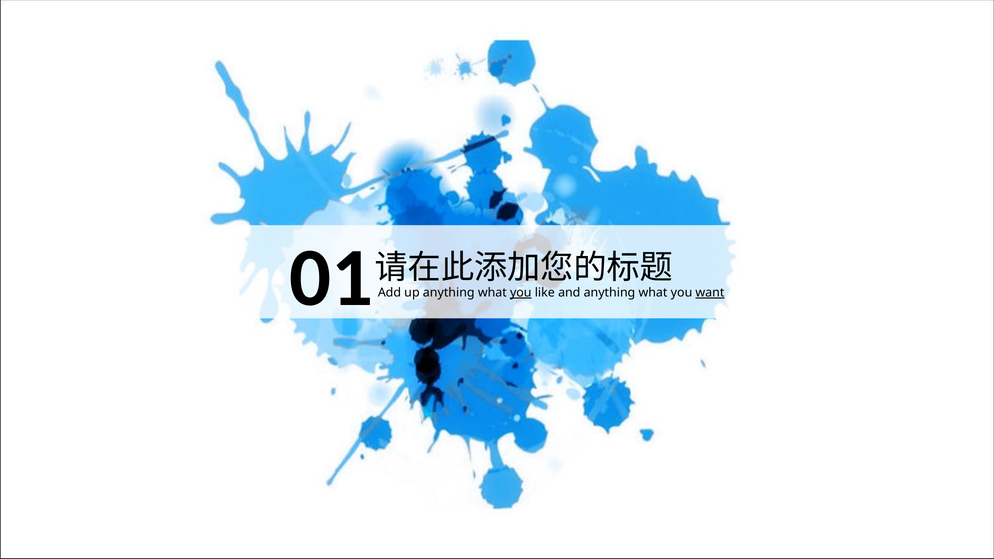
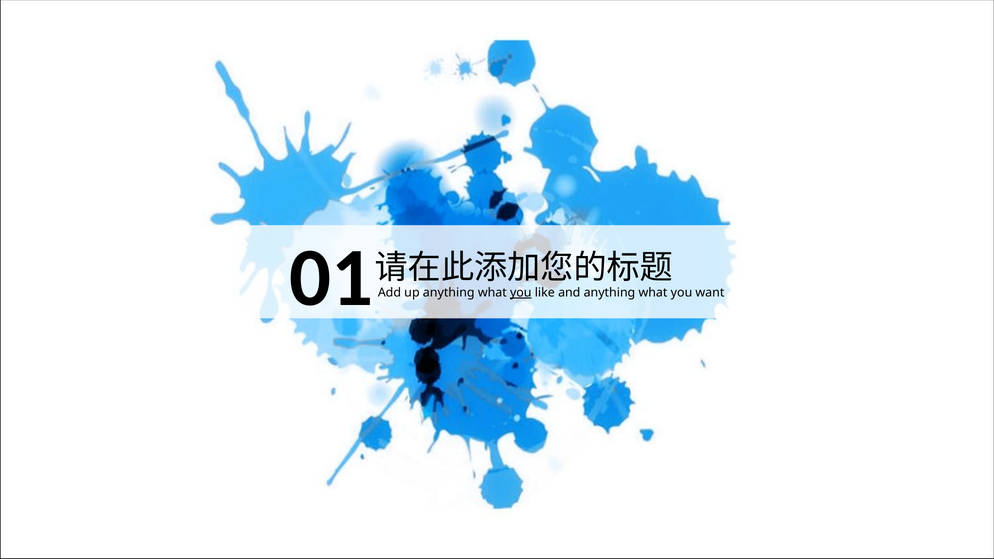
want underline: present -> none (710, 293)
